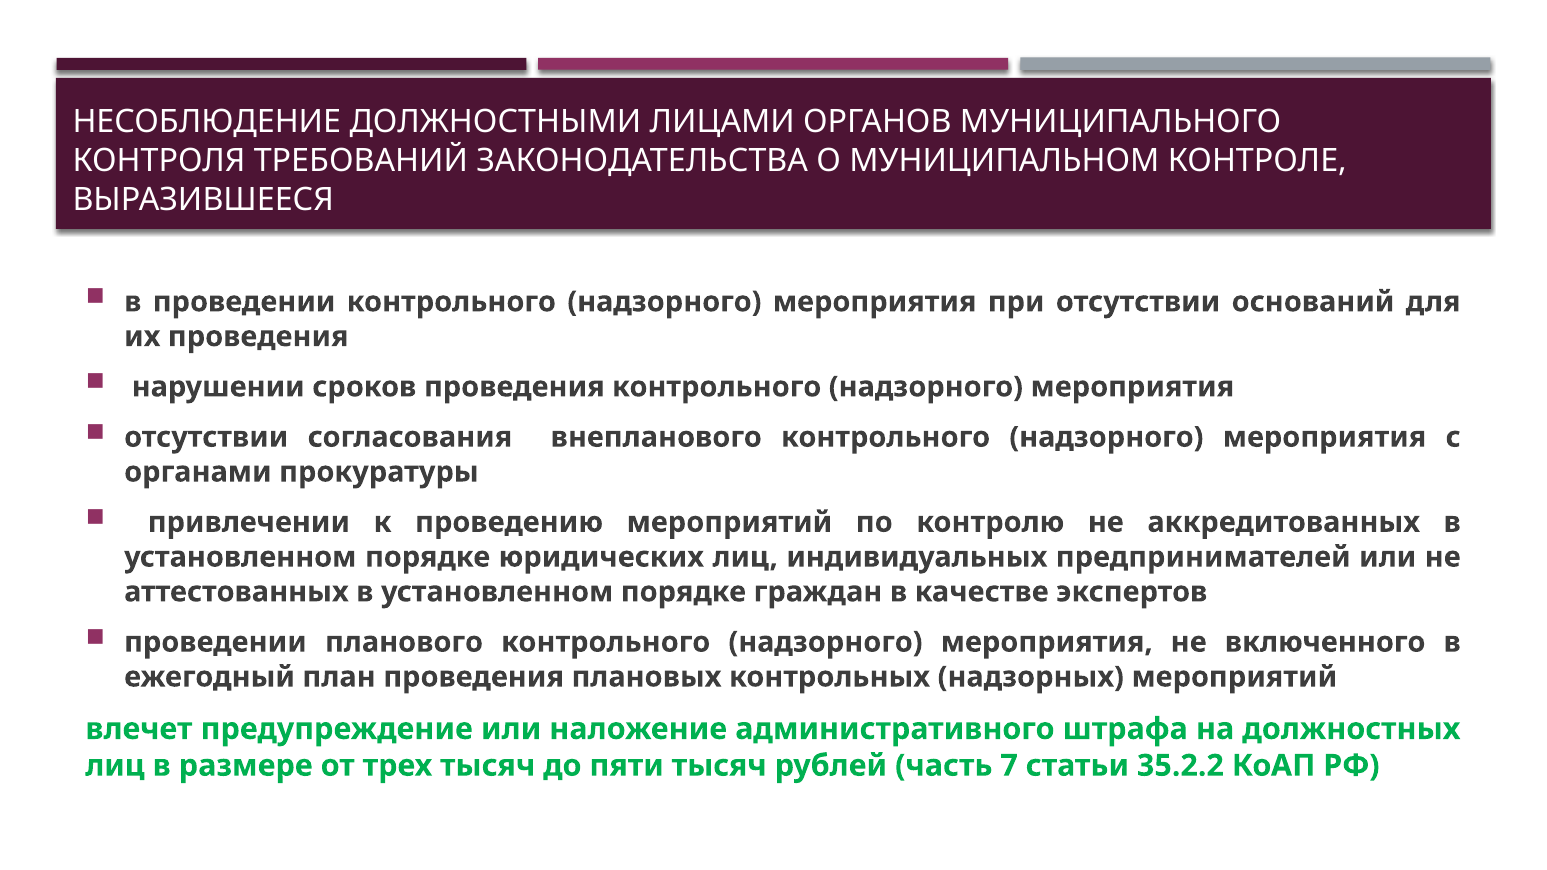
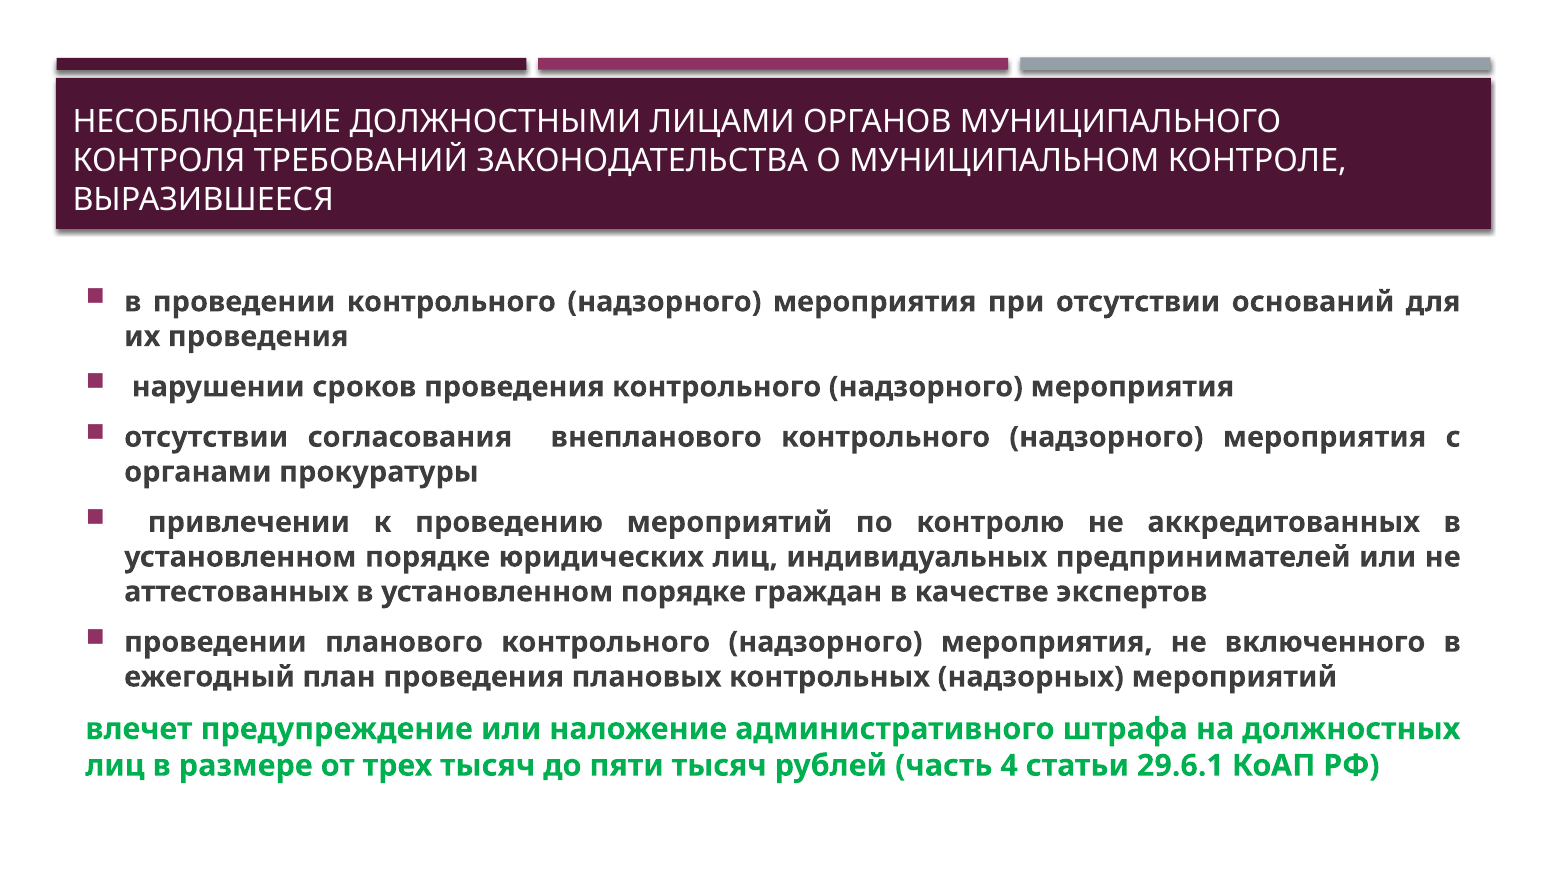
7: 7 -> 4 (1009, 766)
35.2.2: 35.2.2 -> 29.6.1 (1180, 766)
